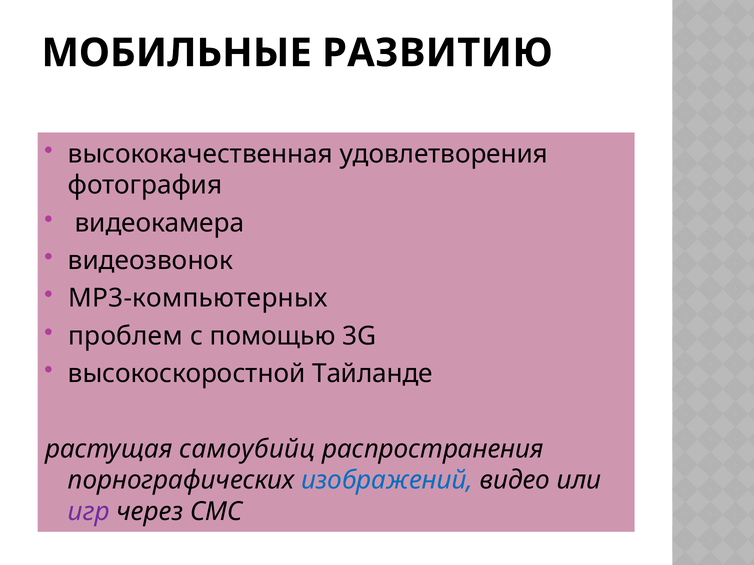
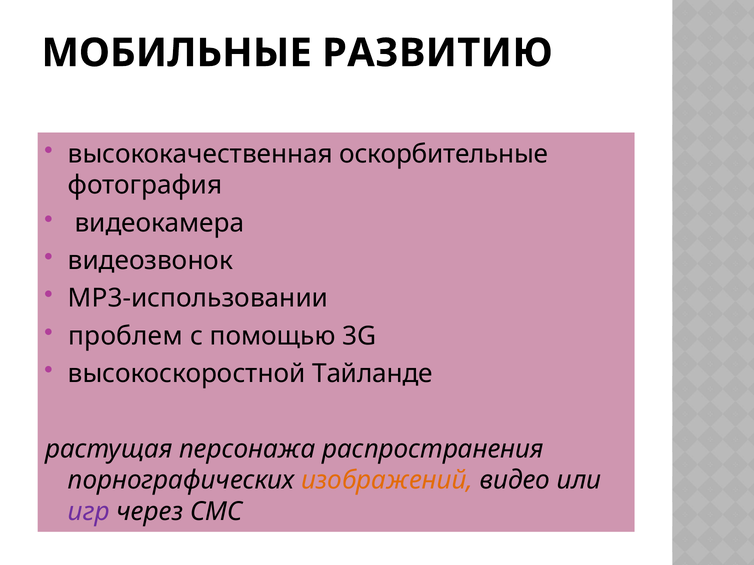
удовлетворения: удовлетворения -> оскорбительные (444, 154)
MP3-компьютерных: MP3-компьютерных -> MP3-использовании (198, 299)
самоубийц: самоубийц -> персонажа (247, 449)
изображений colour: blue -> orange (387, 481)
